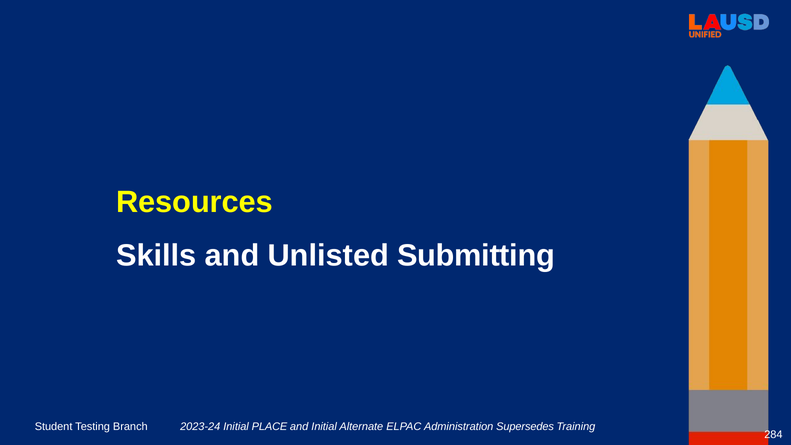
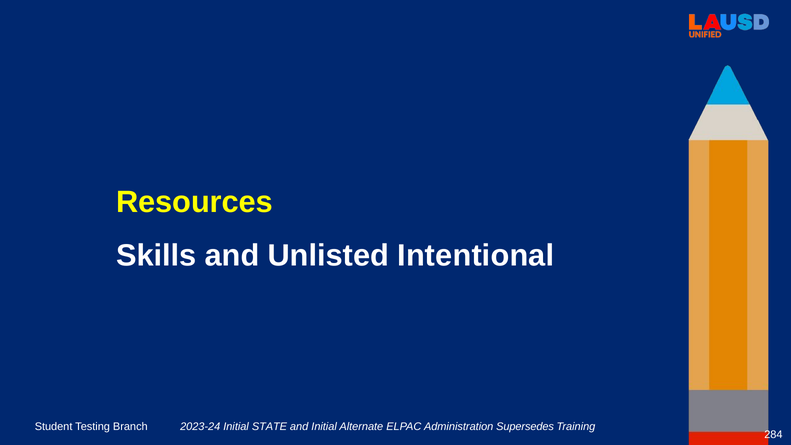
Submitting: Submitting -> Intentional (476, 256)
PLACE: PLACE -> STATE (269, 426)
